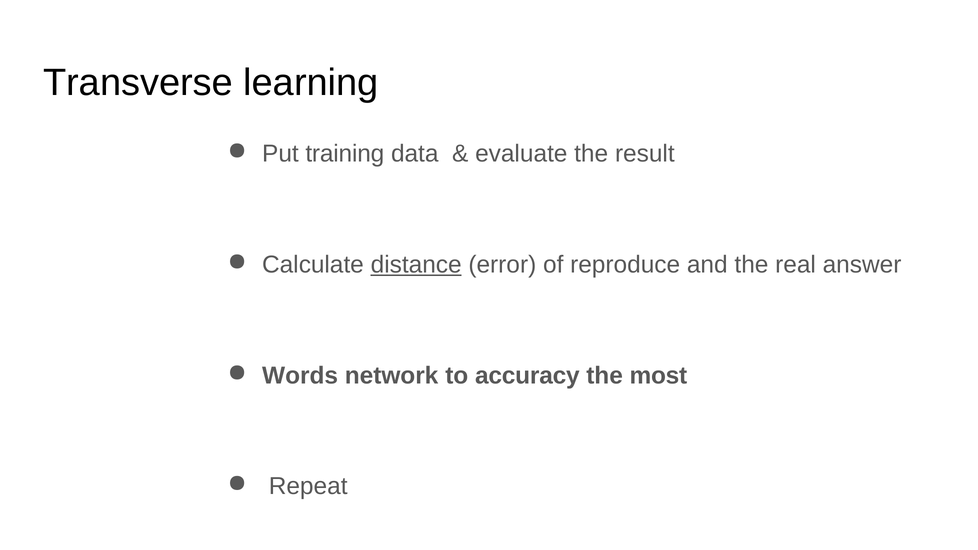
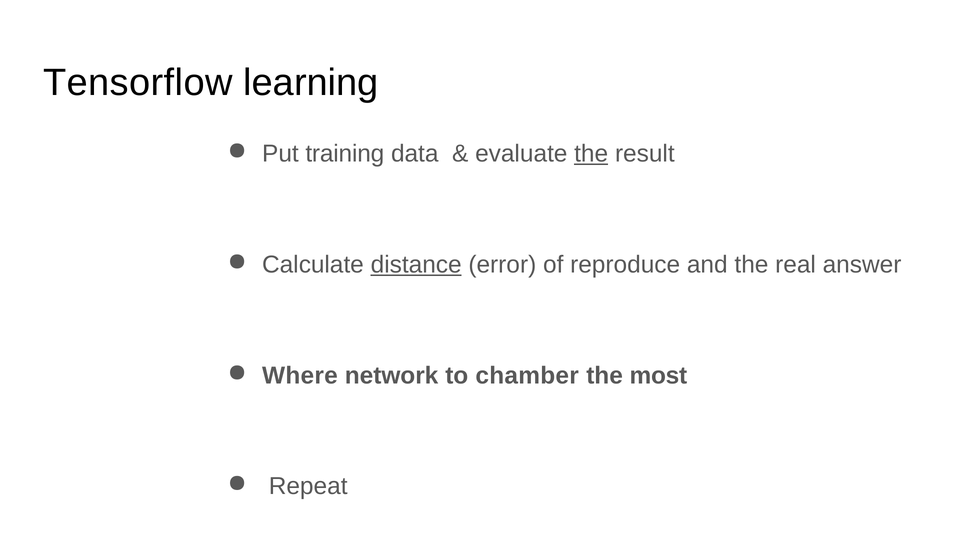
Transverse: Transverse -> Tensorflow (138, 83)
the underline: none -> present (591, 154)
Words: Words -> Where (300, 376)
accuracy: accuracy -> chamber (527, 376)
